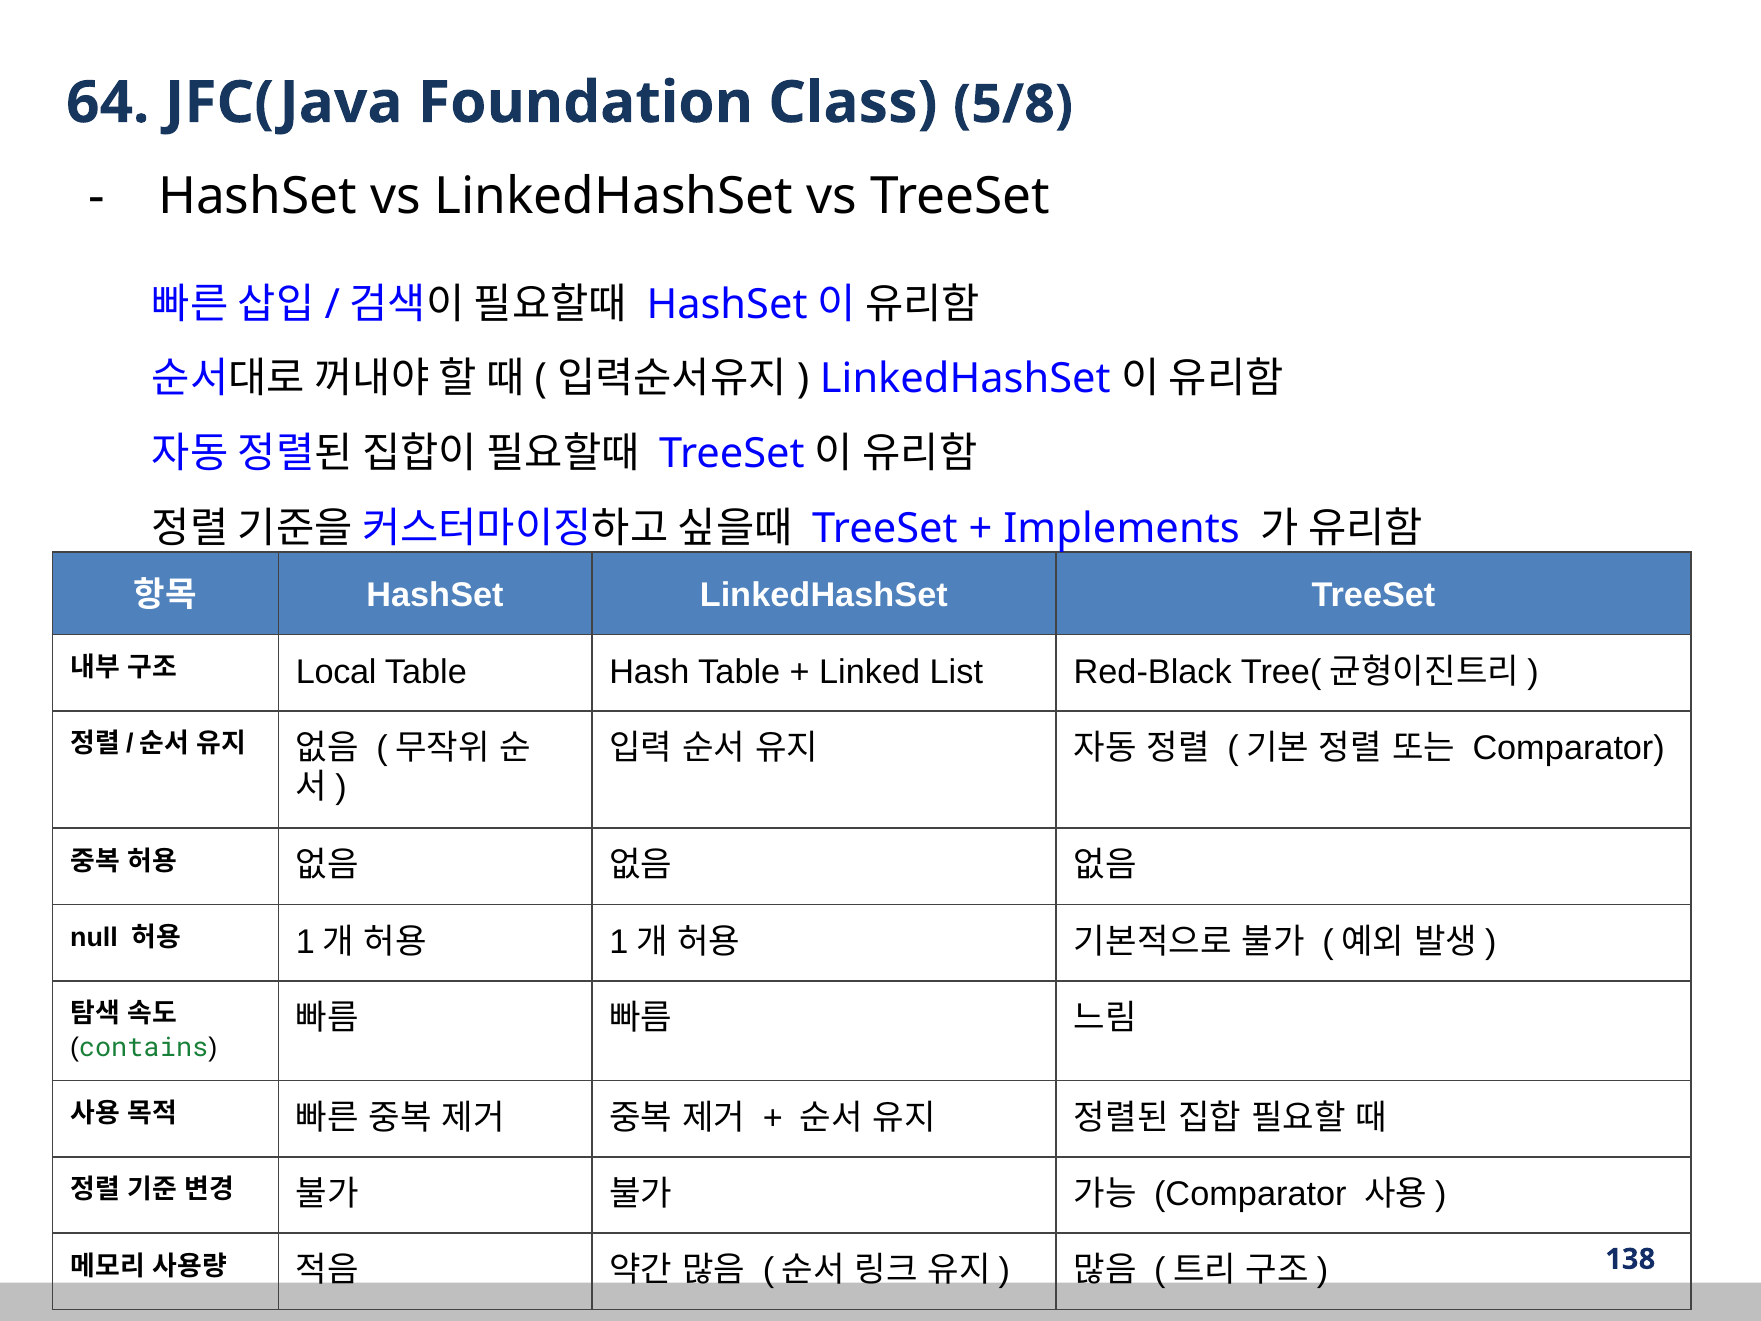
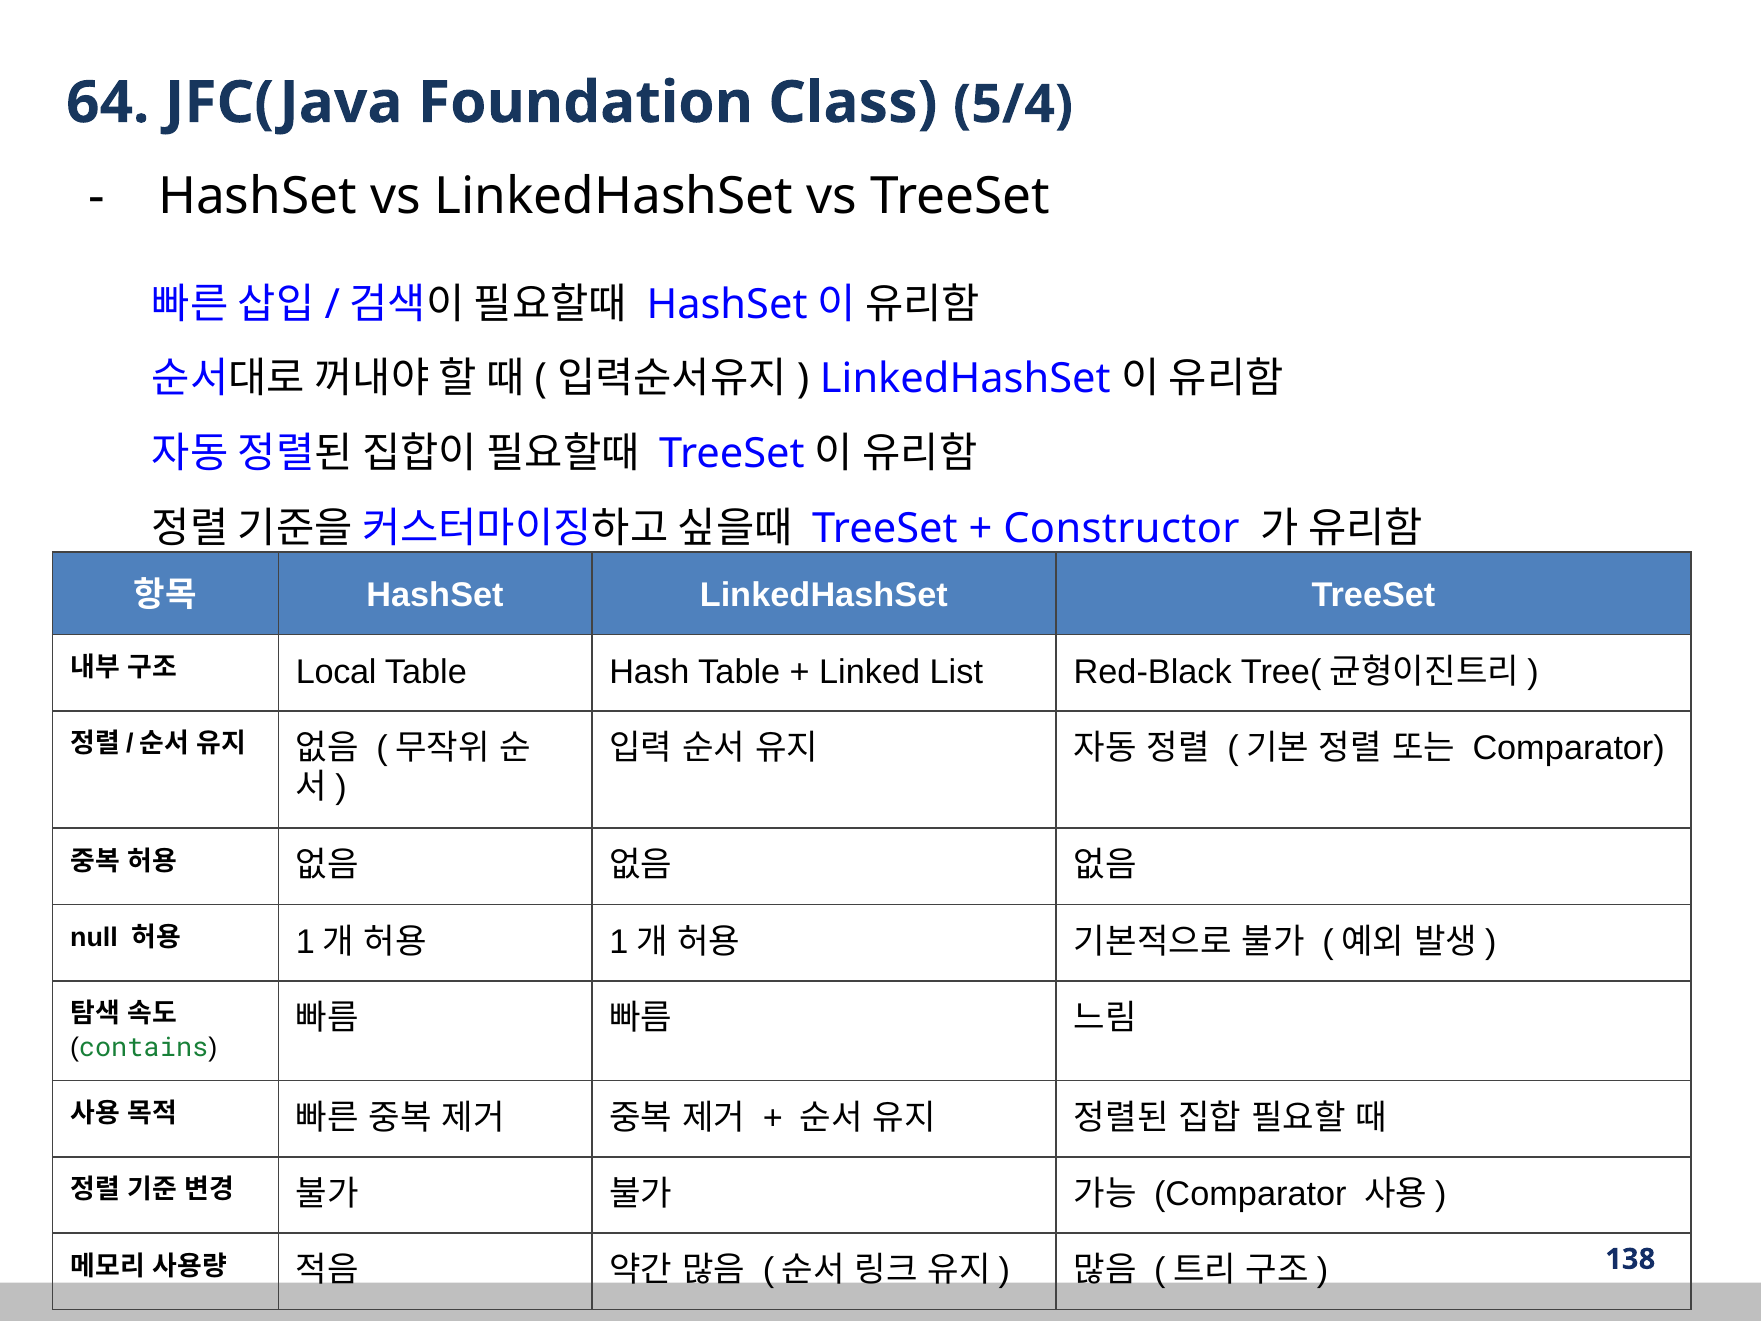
5/8: 5/8 -> 5/4 (1013, 104)
Implements: Implements -> Constructor (1121, 529)
